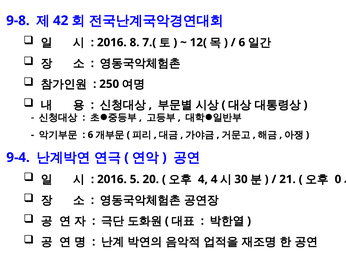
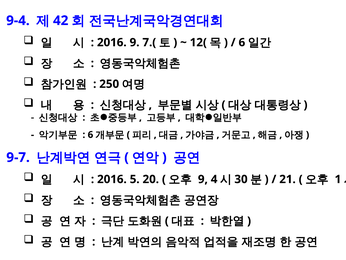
9-8: 9-8 -> 9-4 (18, 21)
2016 8: 8 -> 9 (135, 42)
9-4: 9-4 -> 9-7 (18, 157)
4: 4 -> 9 (203, 179)
0: 0 -> 1 (338, 179)
